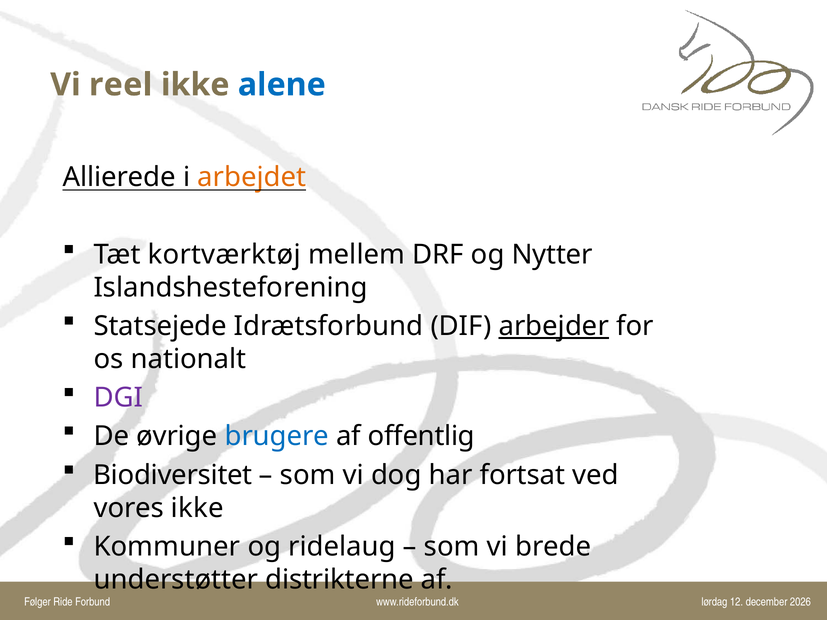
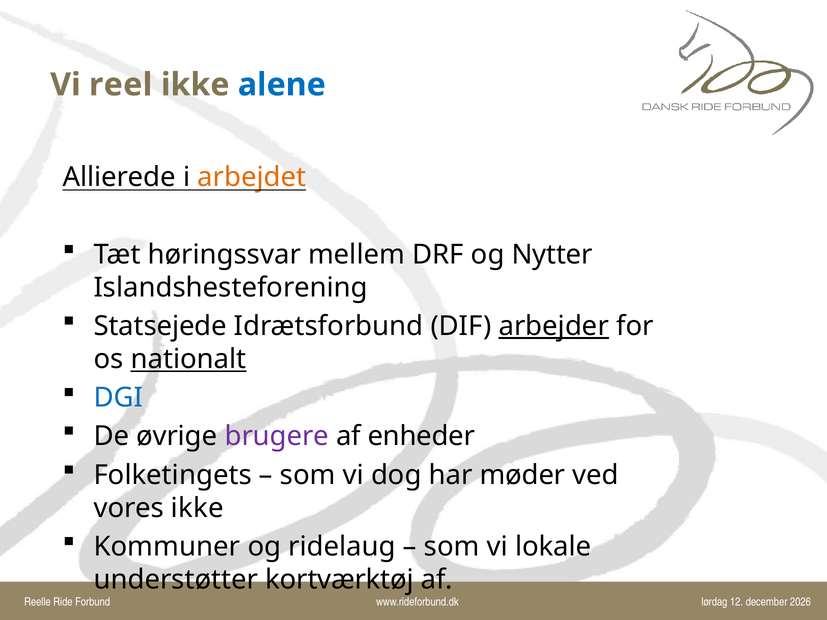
kortværktøj: kortværktøj -> høringssvar (224, 255)
nationalt underline: none -> present (188, 359)
DGI colour: purple -> blue (118, 398)
brugere colour: blue -> purple (277, 437)
offentlig: offentlig -> enheder (421, 437)
Biodiversitet: Biodiversitet -> Folketingets (173, 475)
fortsat: fortsat -> møder (523, 475)
brede: brede -> lokale (553, 547)
distrikterne: distrikterne -> kortværktøj (340, 580)
Følger: Følger -> Reelle (37, 602)
